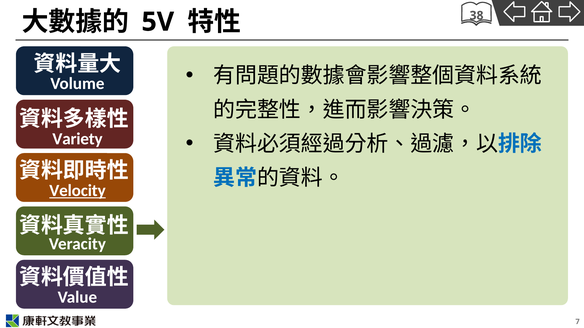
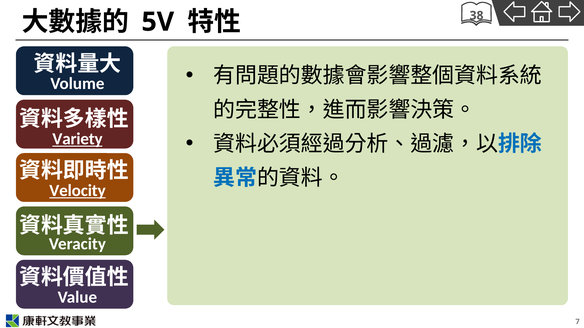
Variety underline: none -> present (77, 139)
